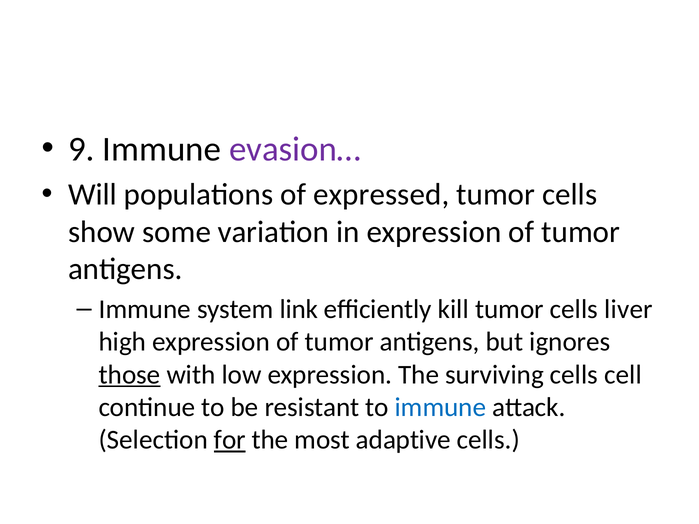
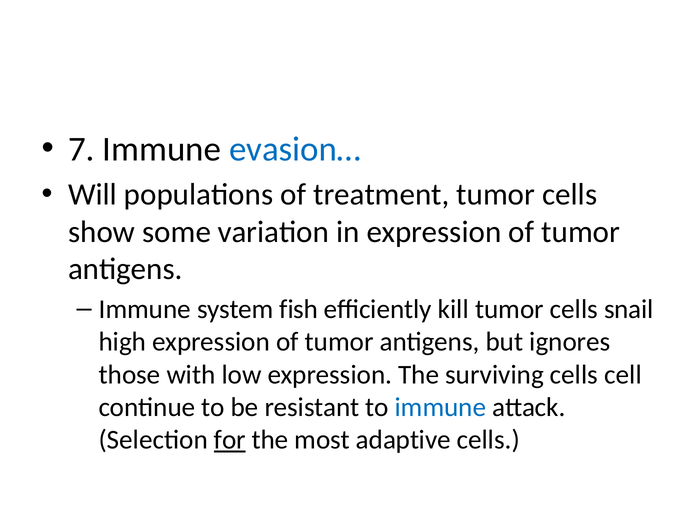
9: 9 -> 7 (81, 149)
evasion… colour: purple -> blue (295, 149)
expressed: expressed -> treatment (381, 195)
link: link -> fish (299, 310)
liver: liver -> snail (629, 310)
those underline: present -> none (130, 375)
